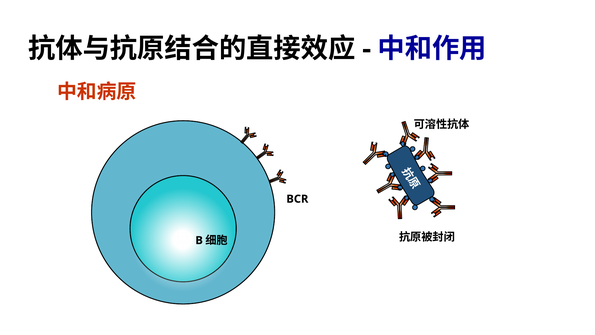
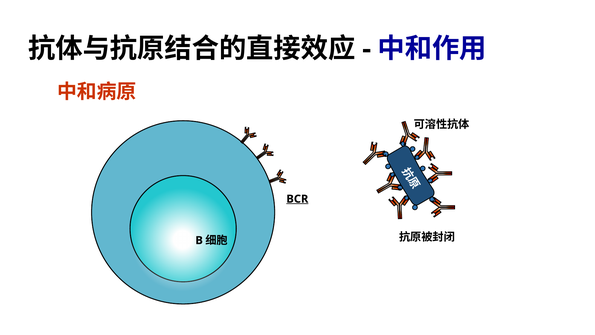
BCR underline: none -> present (297, 199)
